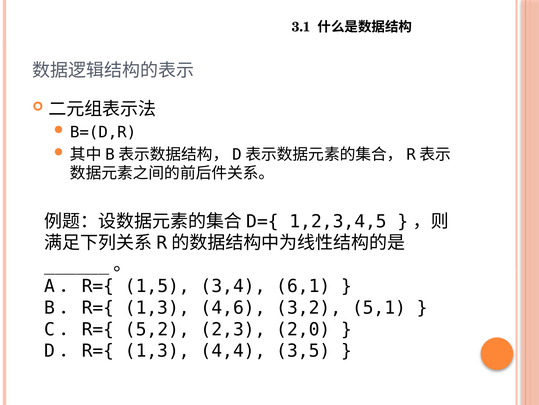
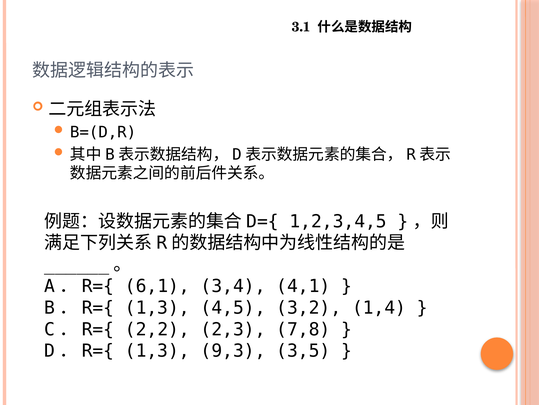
1,5: 1,5 -> 6,1 (157, 286)
6,1: 6,1 -> 4,1 (303, 286)
4,6: 4,6 -> 4,5 (233, 307)
5,1: 5,1 -> 1,4 (379, 307)
5,2: 5,2 -> 2,2 (157, 329)
2,0: 2,0 -> 7,8 (303, 329)
4,4: 4,4 -> 9,3 (233, 350)
